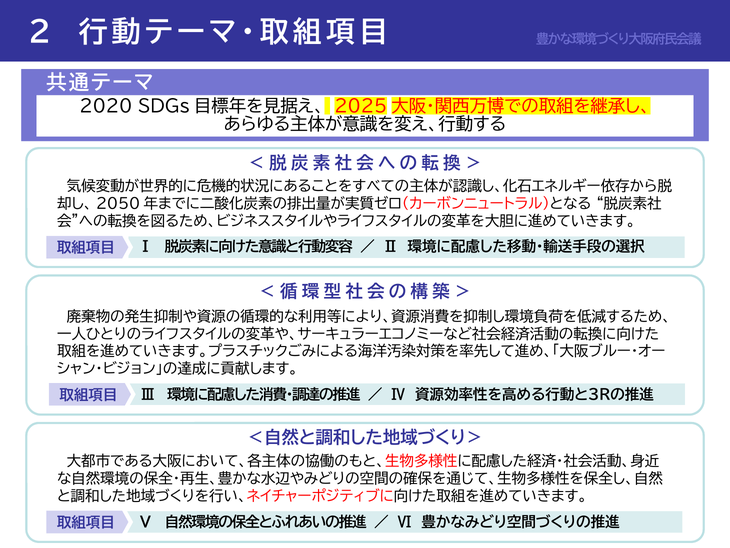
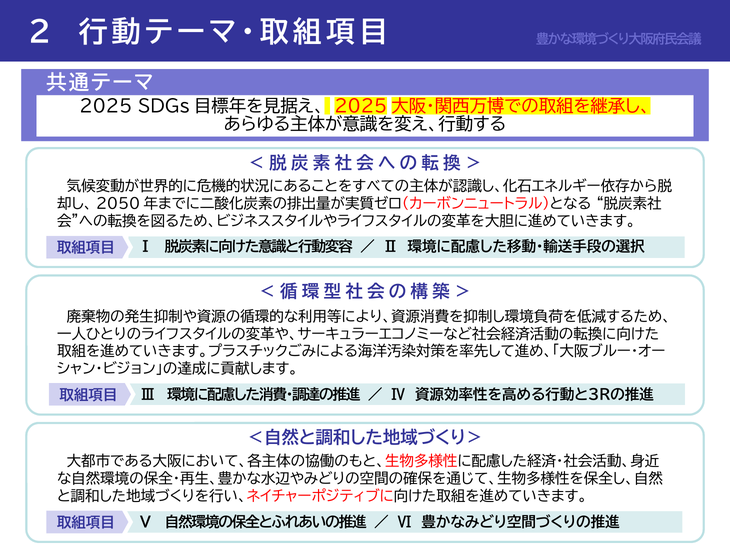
2020: 2020 -> 2025 (106, 107)
